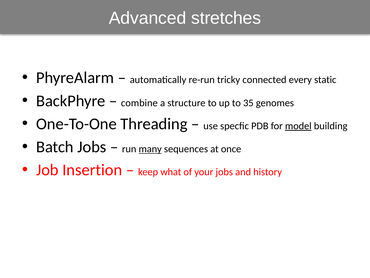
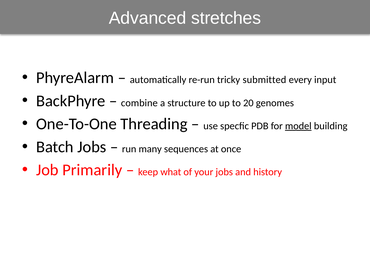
connected: connected -> submitted (264, 80)
static: static -> input (325, 80)
35: 35 -> 20 (248, 103)
many underline: present -> none (150, 149)
Insertion: Insertion -> Primarily (92, 170)
